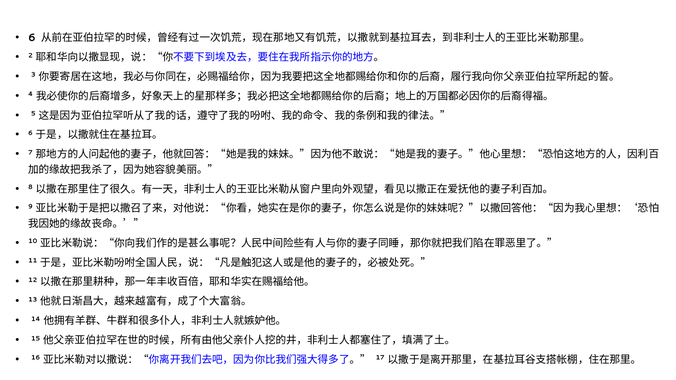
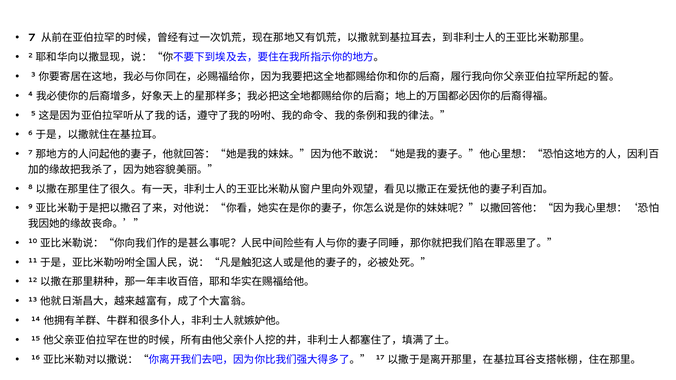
6: 6 -> 7 (32, 38)
